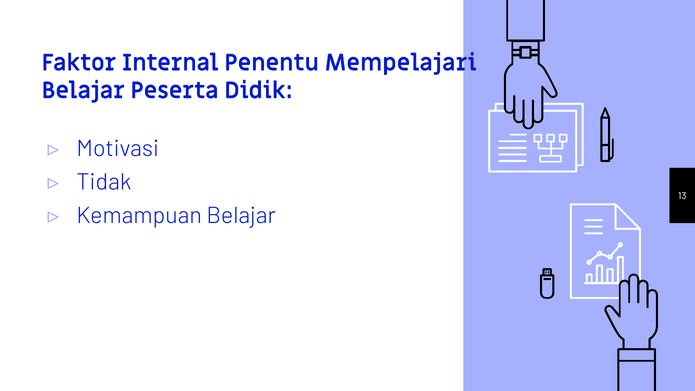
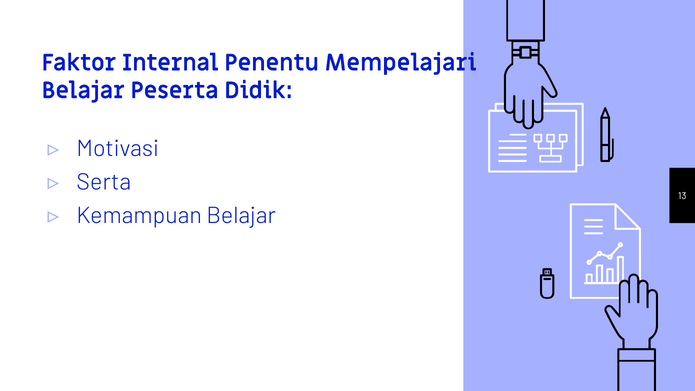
Tidak: Tidak -> Serta (104, 182)
